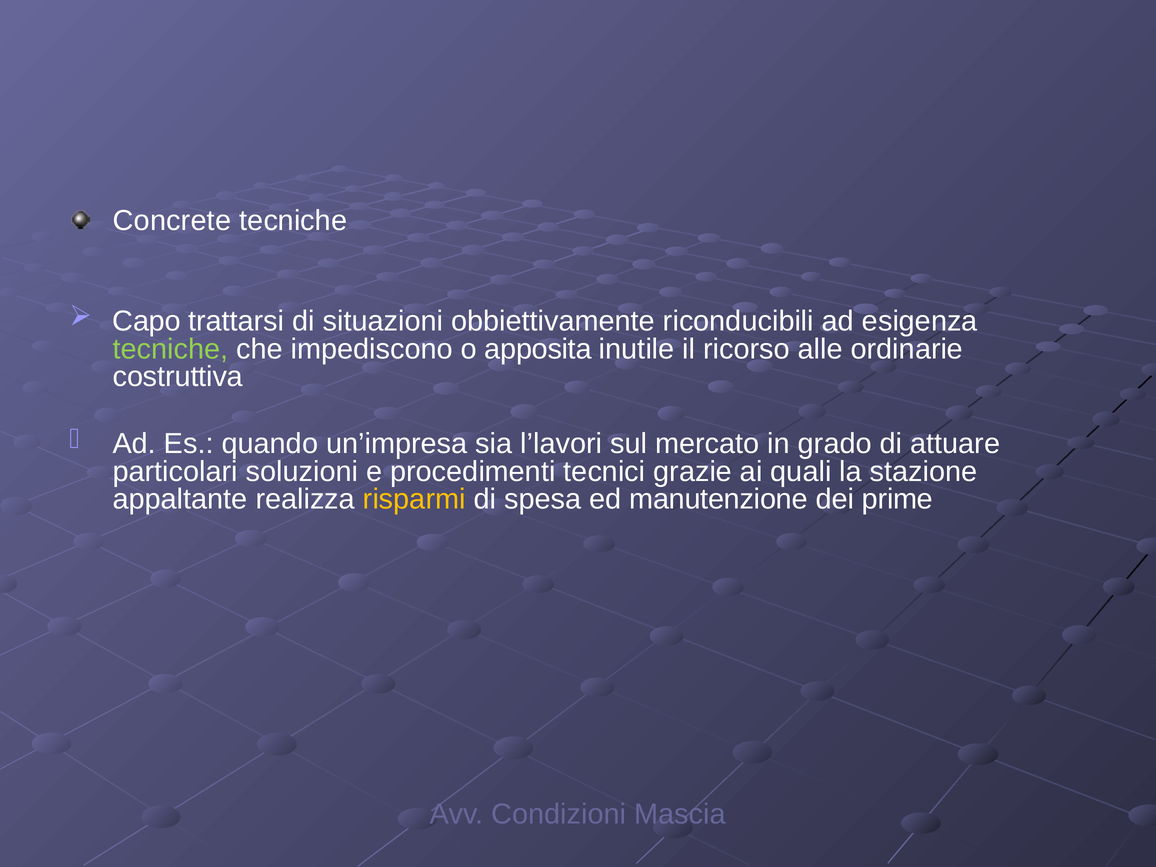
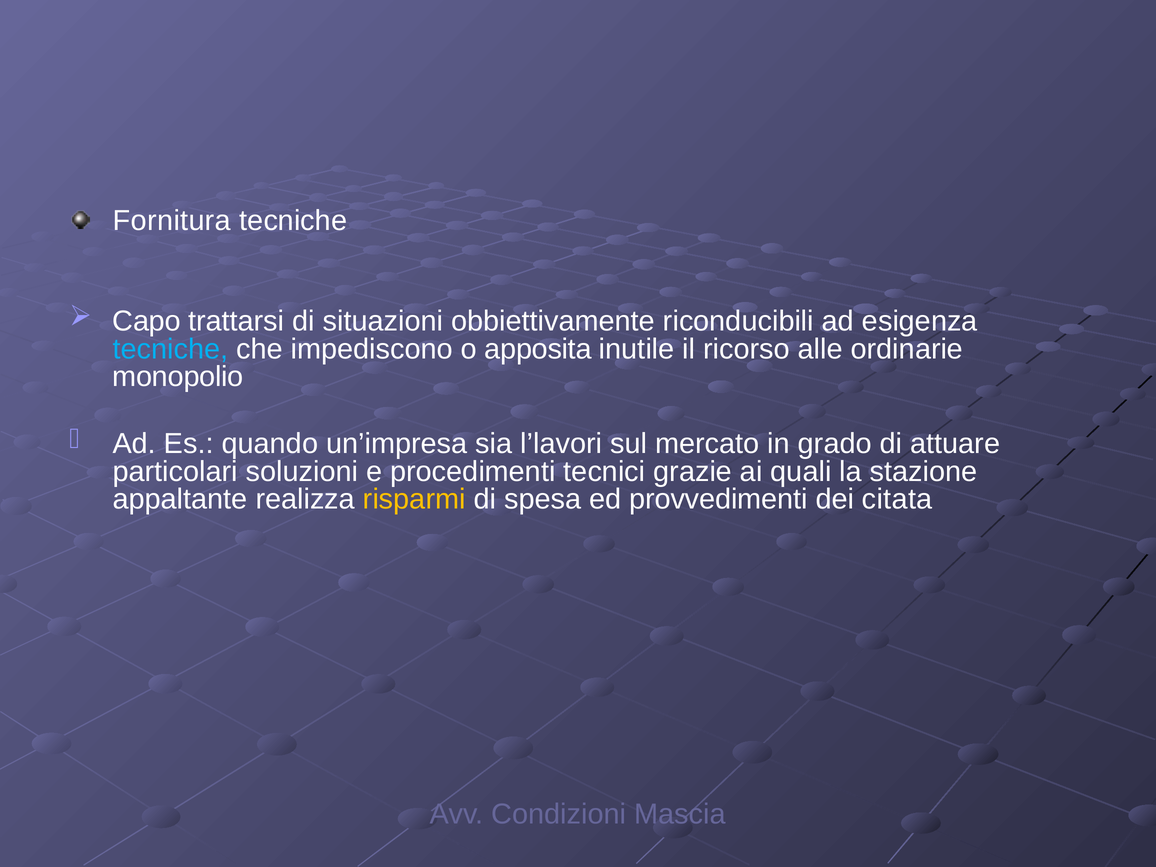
Concrete: Concrete -> Fornitura (172, 221)
tecniche colour: light green -> light blue (170, 349)
costruttiva: costruttiva -> monopolio (178, 377)
manutenzione: manutenzione -> provvedimenti (718, 499)
prime: prime -> citata (897, 499)
